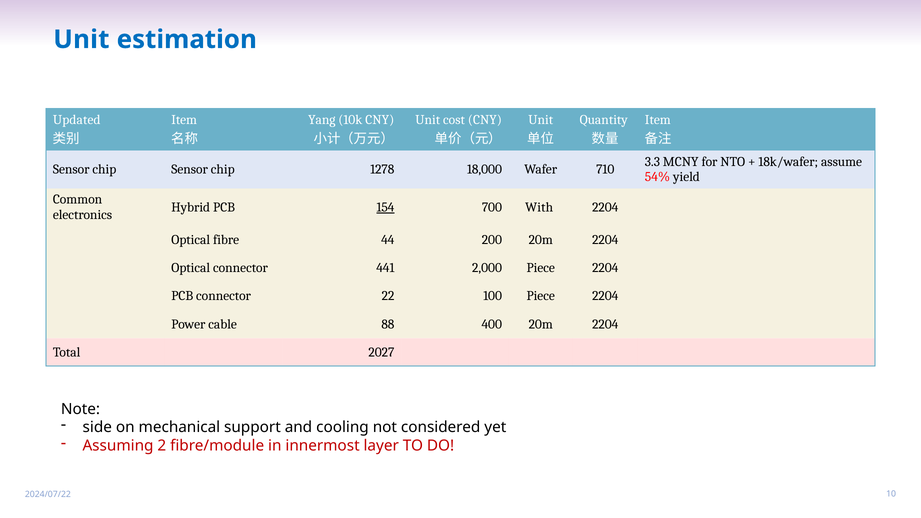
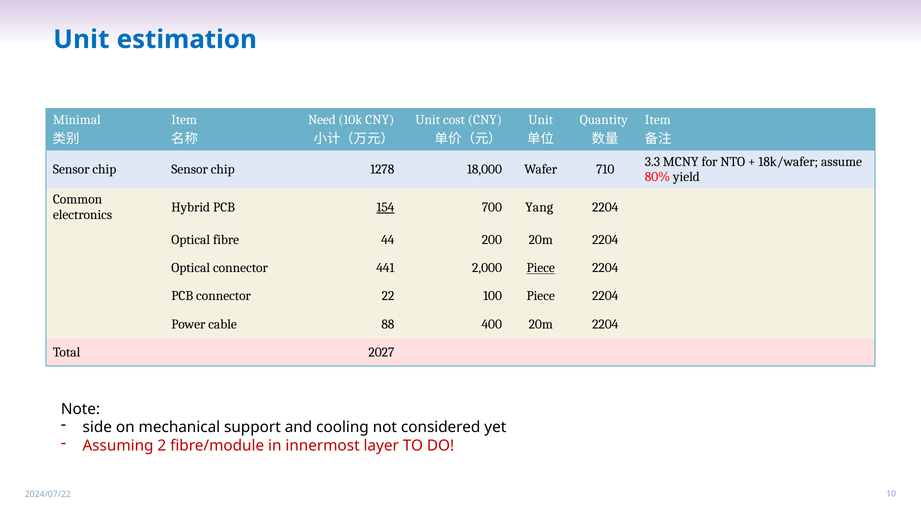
Updated: Updated -> Minimal (77, 120)
Yang: Yang -> Need (322, 120)
54%: 54% -> 80% (658, 177)
With: With -> Yang (539, 207)
Piece underline: none -> present (541, 268)
